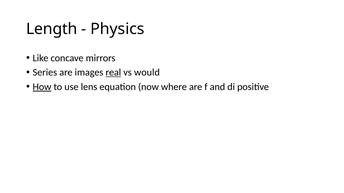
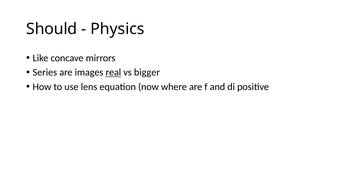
Length: Length -> Should (52, 29)
would: would -> bigger (147, 73)
How underline: present -> none (42, 87)
